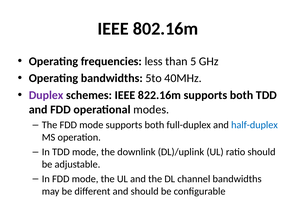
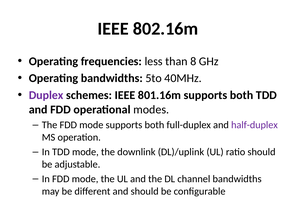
5: 5 -> 8 (193, 61)
822.16m: 822.16m -> 801.16m (160, 95)
half-duplex colour: blue -> purple (254, 125)
